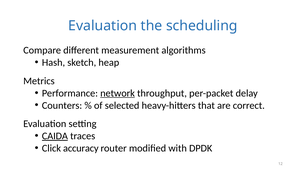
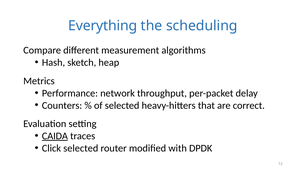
Evaluation: Evaluation -> Everything (103, 26)
network underline: present -> none (118, 93)
Click accuracy: accuracy -> selected (81, 148)
